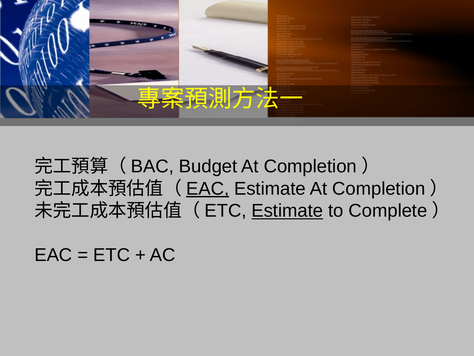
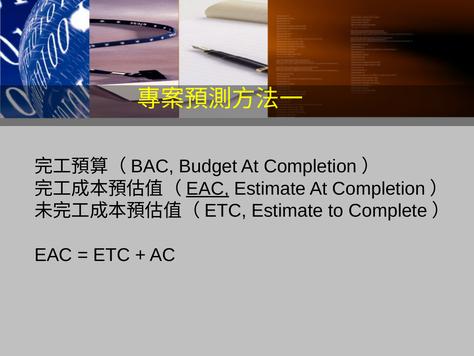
Estimate underline: present -> none (287, 211)
